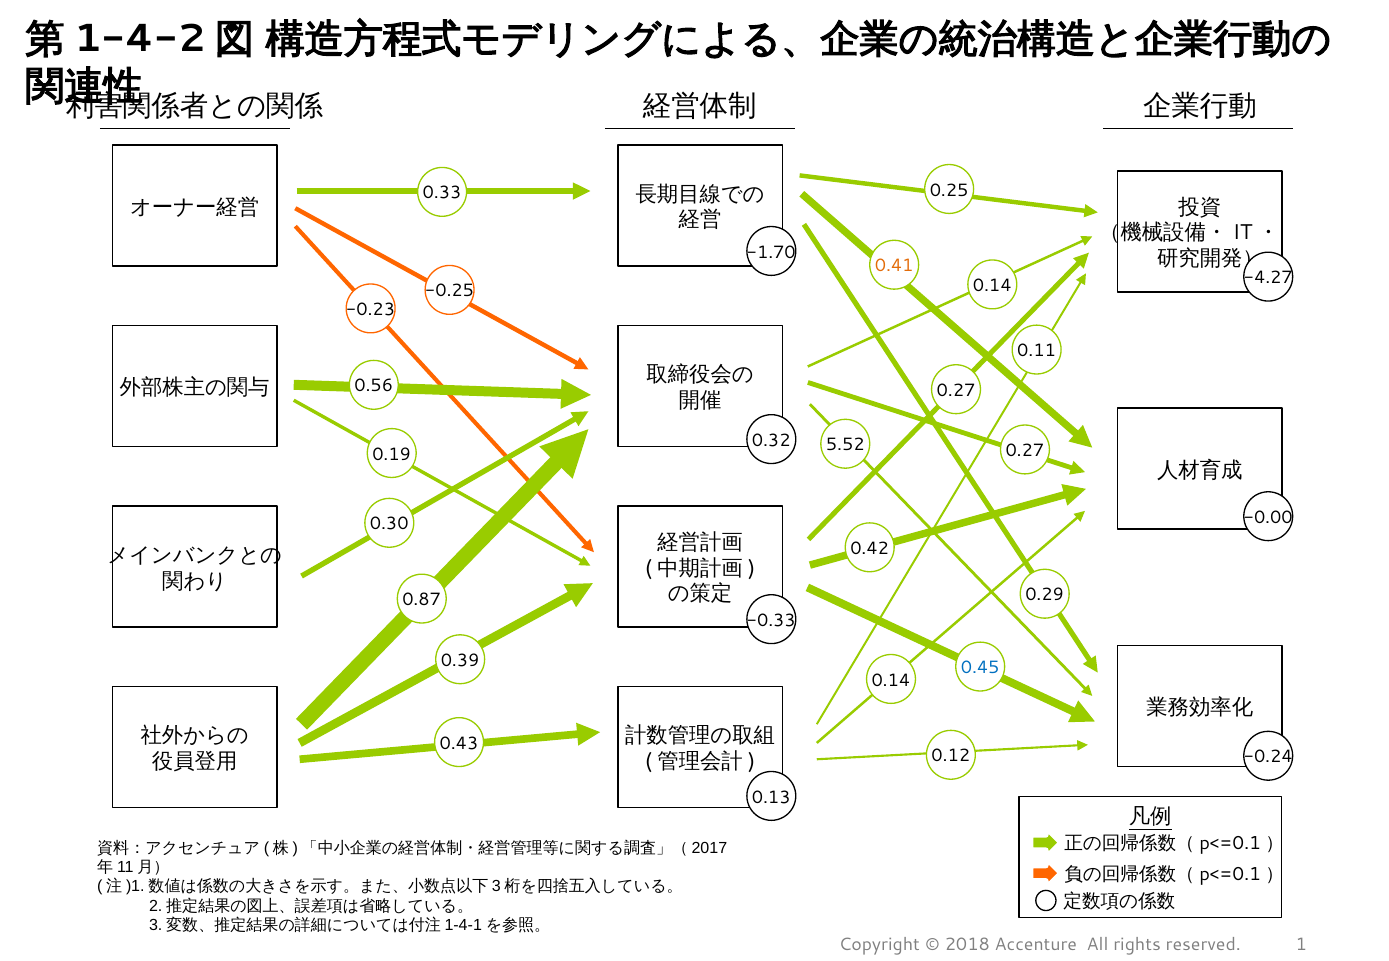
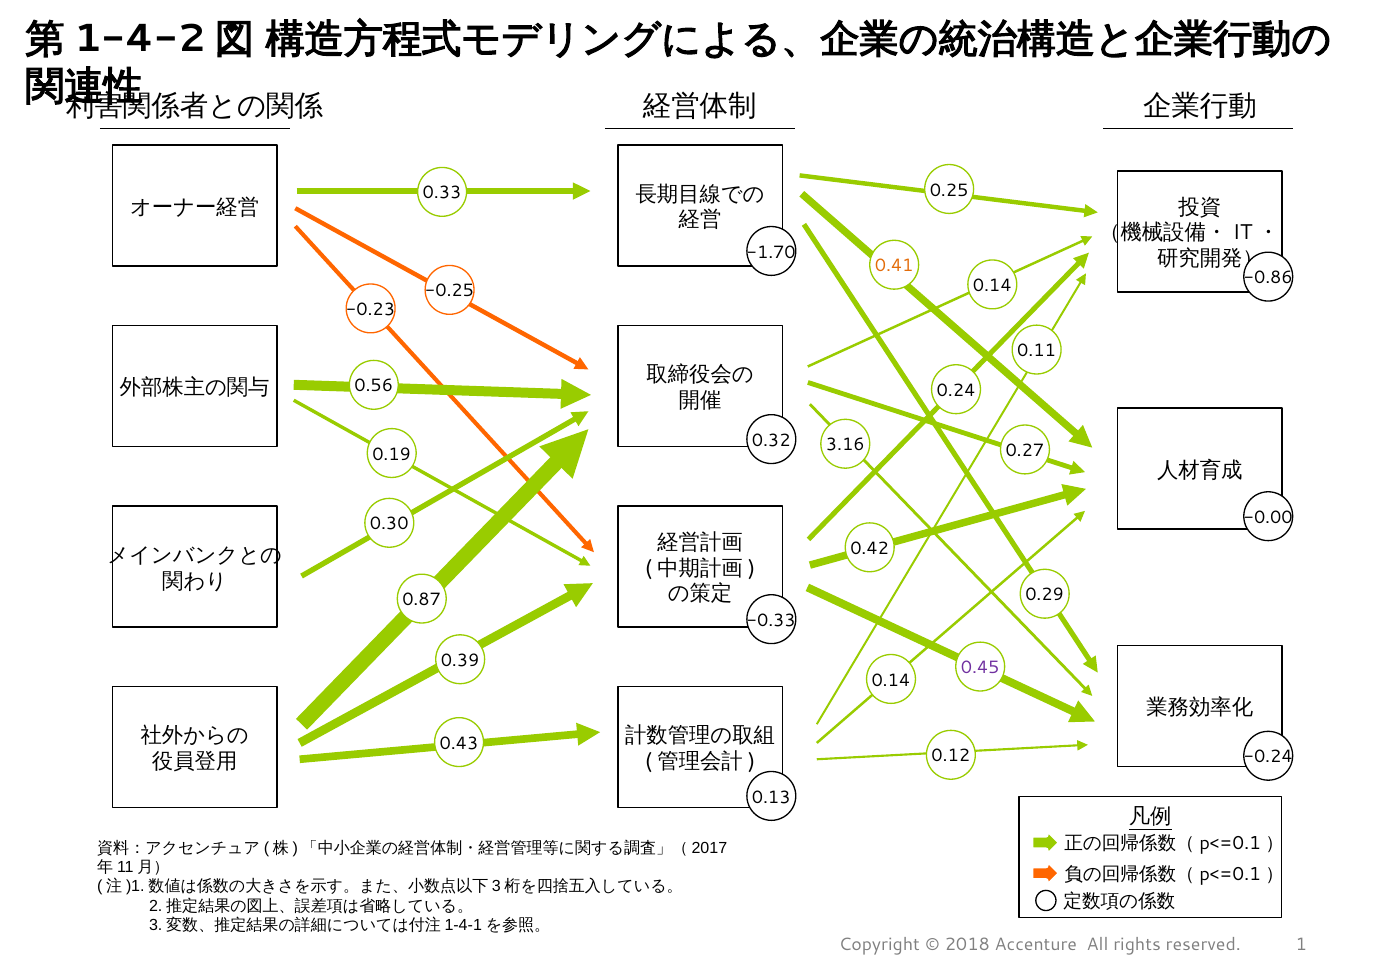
-4.27: -4.27 -> -0.86 (1268, 278)
0.27: 0.27 -> 0.24 (956, 391)
5.52: 5.52 -> 3.16 (845, 445)
0.45 colour: blue -> purple (980, 668)
